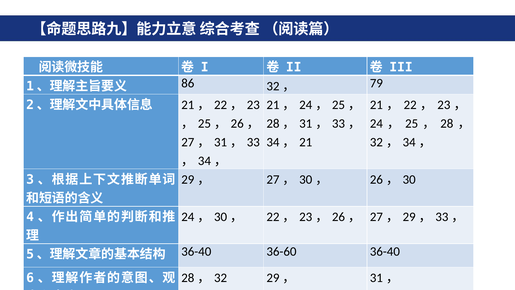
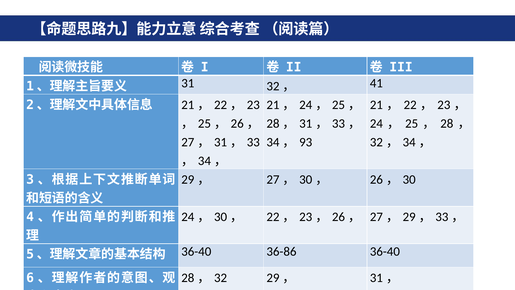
86: 86 -> 31 (188, 83)
79: 79 -> 41 (376, 83)
21: 21 -> 93 (306, 142)
36-60: 36-60 -> 36-86 (281, 251)
